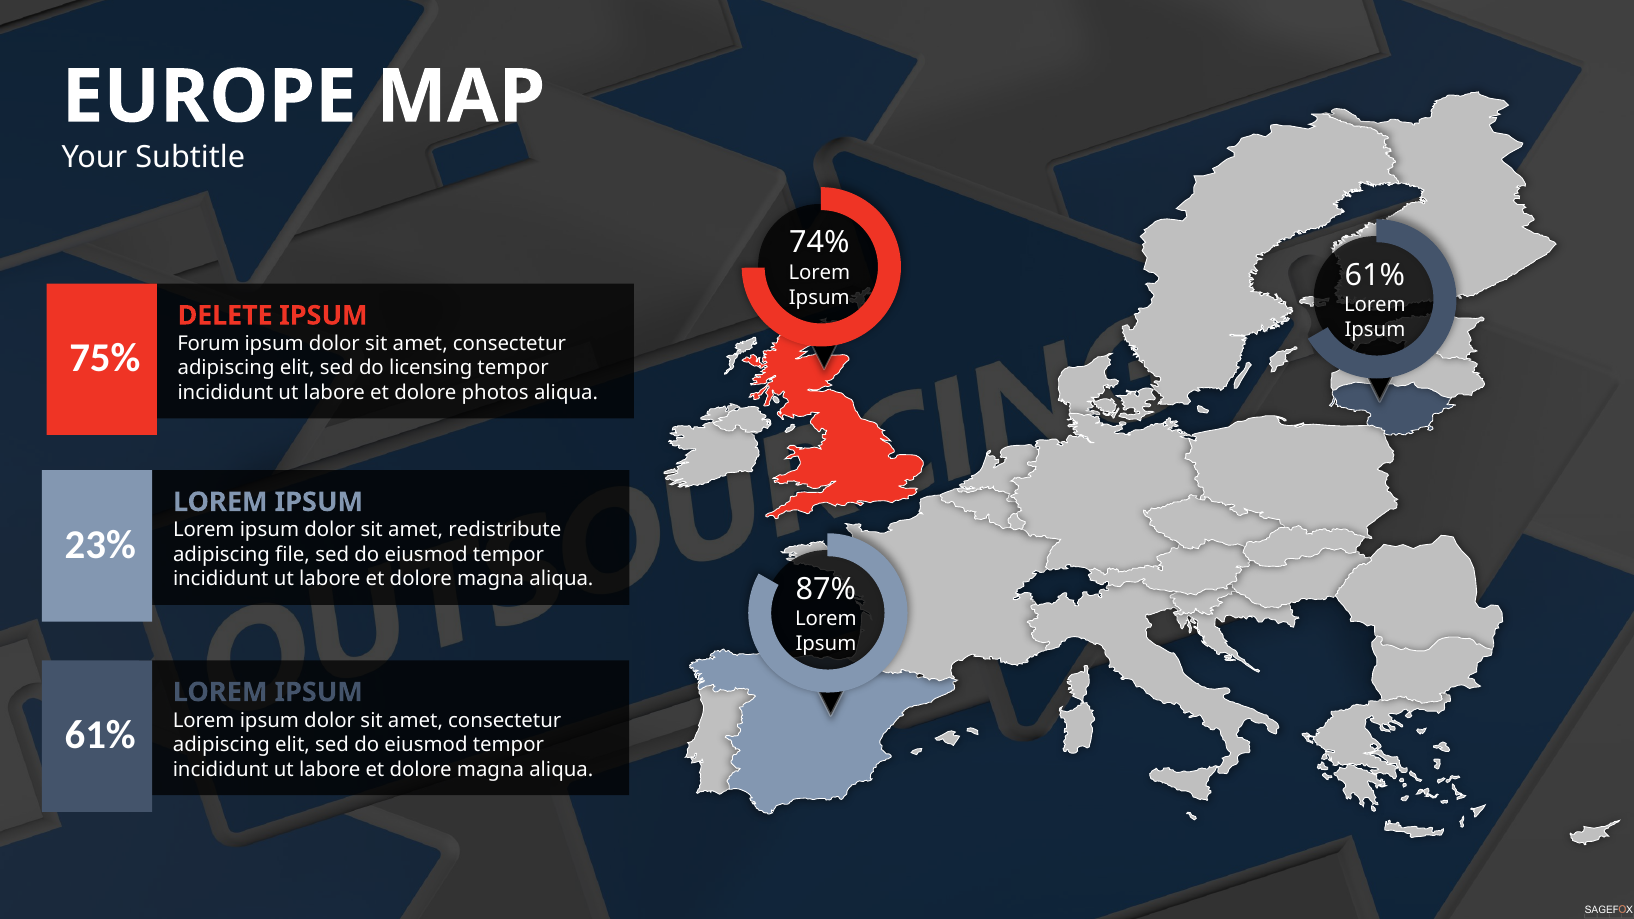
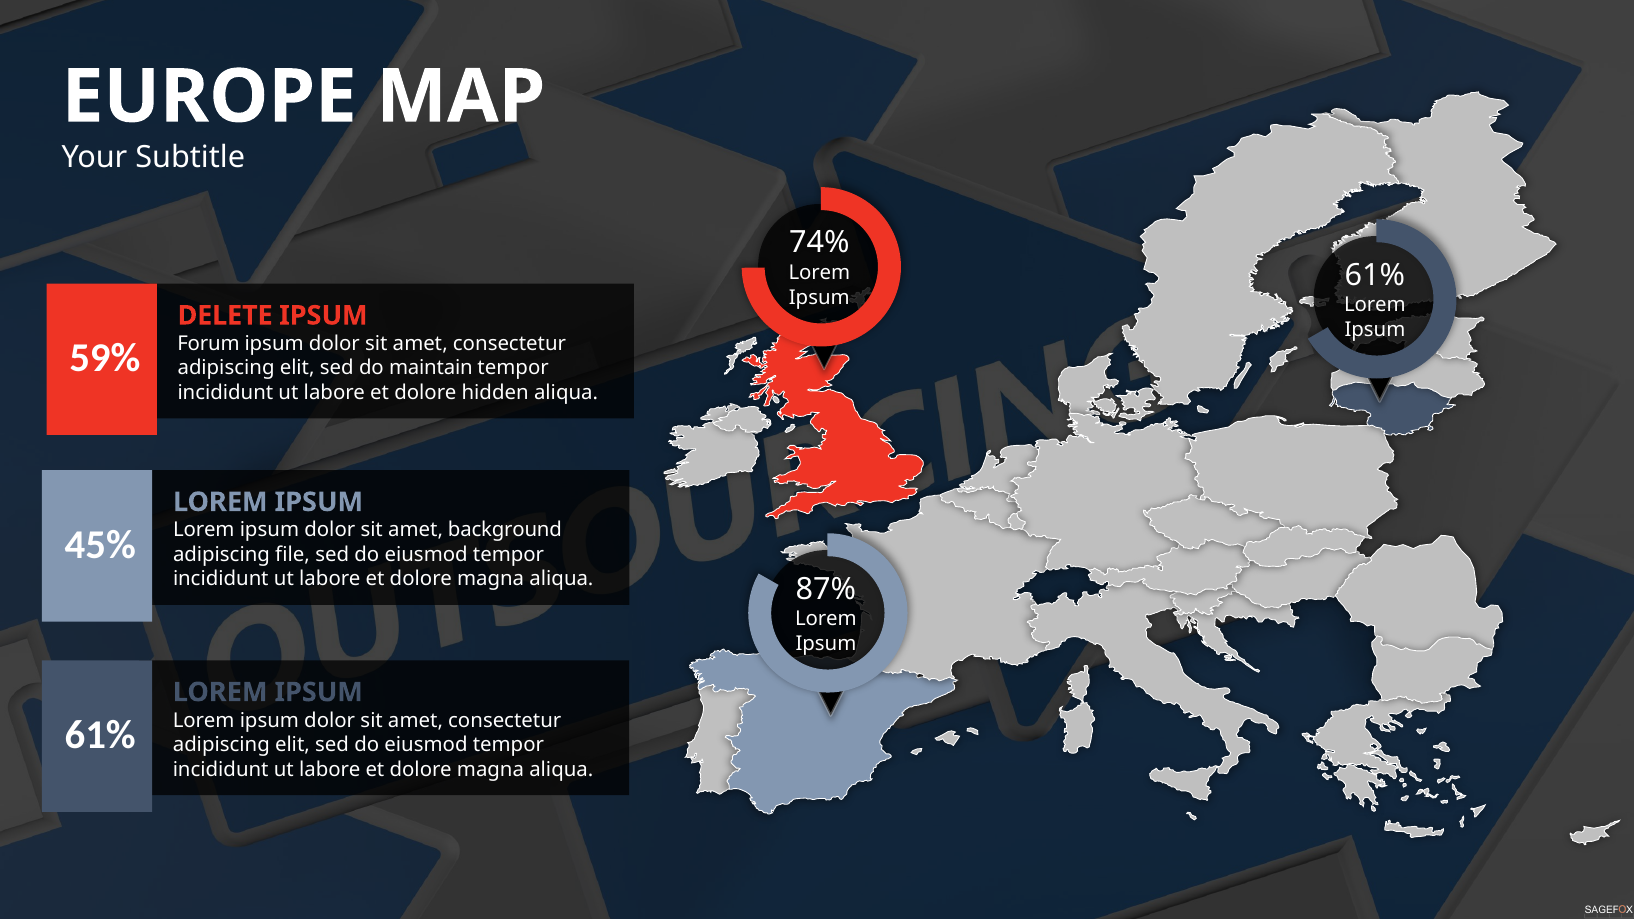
75%: 75% -> 59% (105, 358)
licensing: licensing -> maintain (431, 368)
photos: photos -> hidden (495, 393)
redistribute: redistribute -> background (505, 530)
23%: 23% -> 45% (100, 545)
